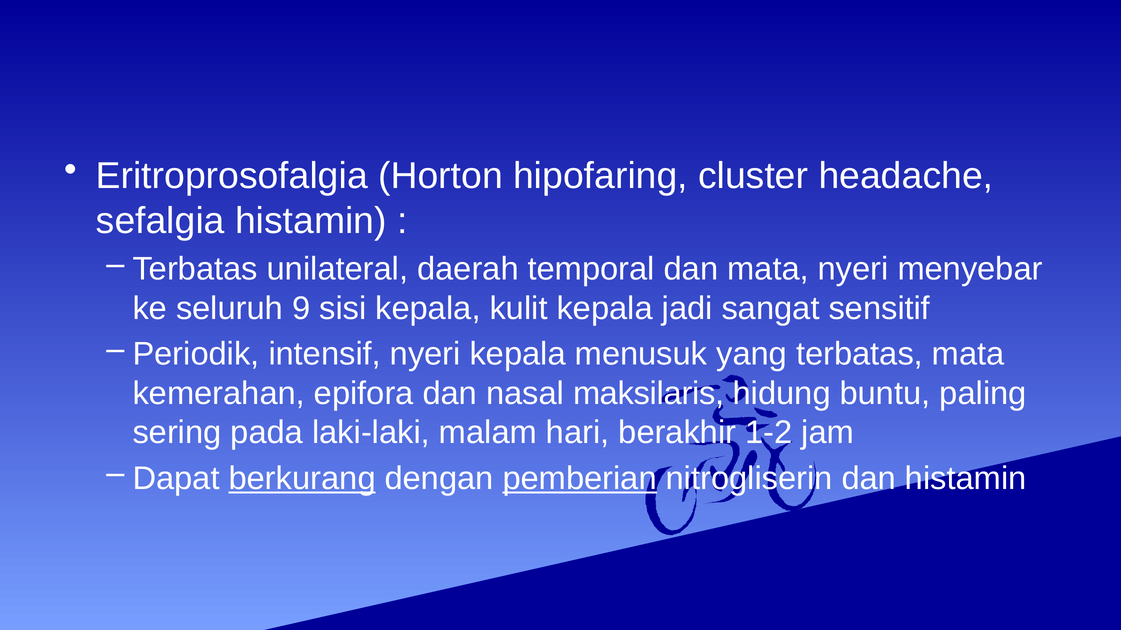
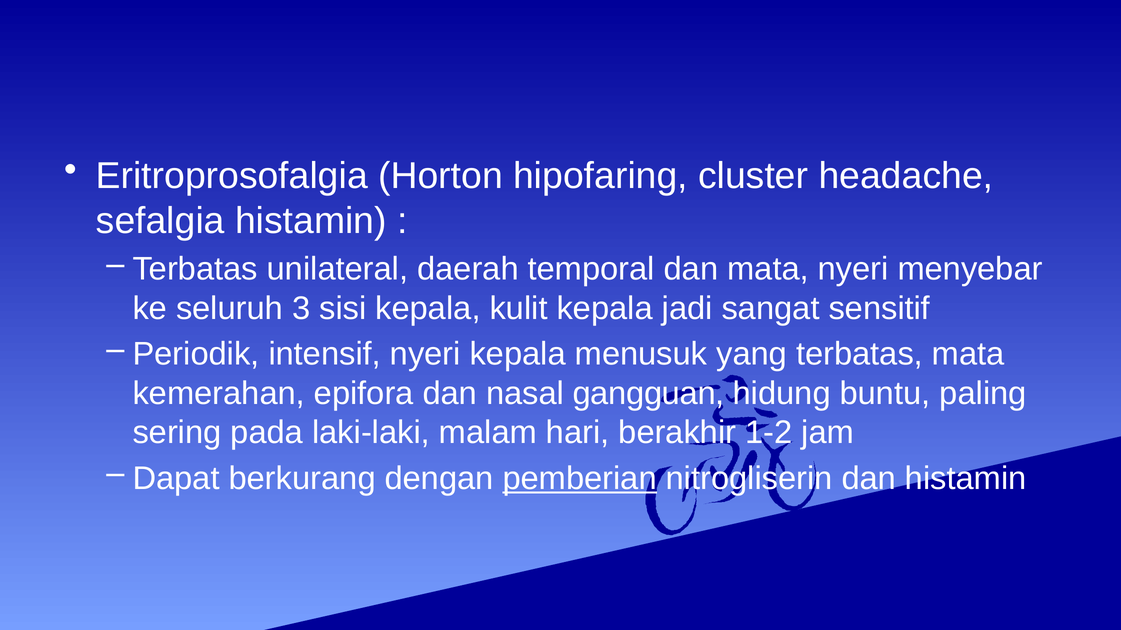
9: 9 -> 3 (301, 309)
maksilaris: maksilaris -> gangguan (649, 394)
berkurang underline: present -> none (302, 479)
